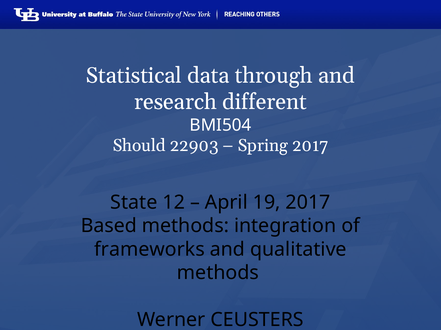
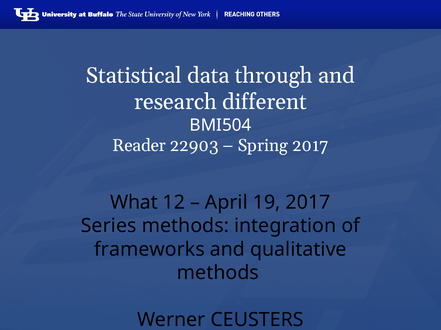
Should: Should -> Reader (139, 146)
State: State -> What (134, 203)
Based: Based -> Series (109, 226)
